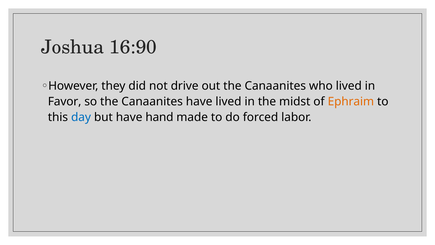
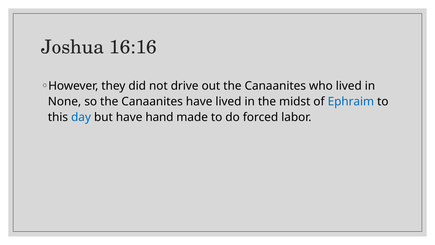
16:90: 16:90 -> 16:16 (133, 47)
Favor: Favor -> None (65, 102)
Ephraim colour: orange -> blue (351, 102)
